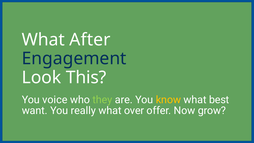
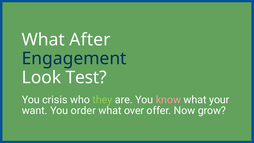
This: This -> Test (86, 77)
voice: voice -> crisis (55, 100)
know colour: yellow -> pink (168, 100)
best: best -> your (219, 100)
really: really -> order (83, 110)
